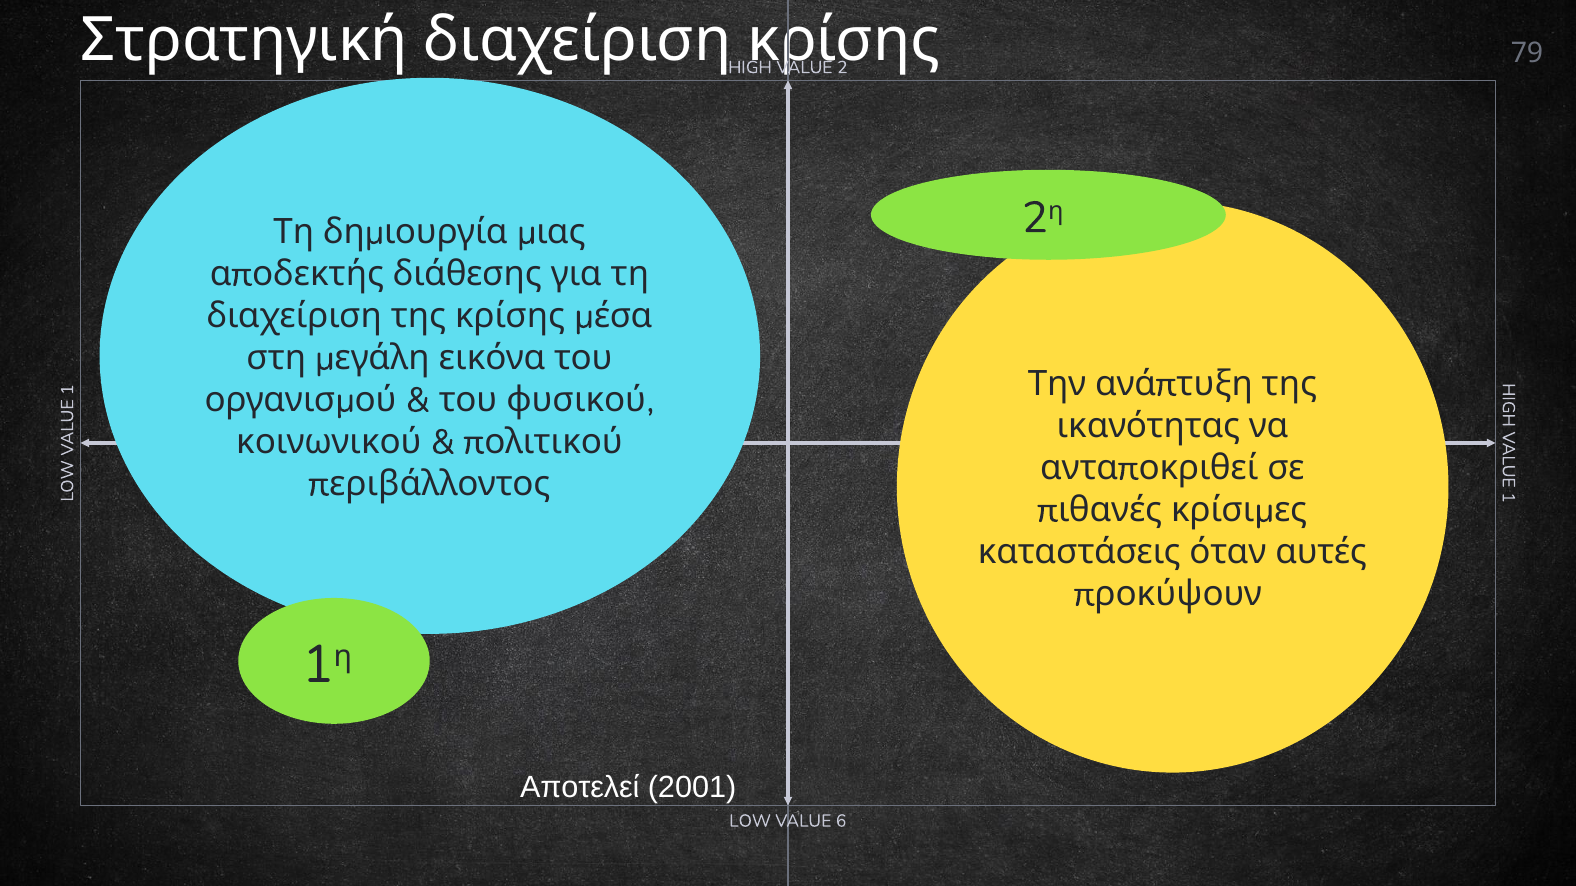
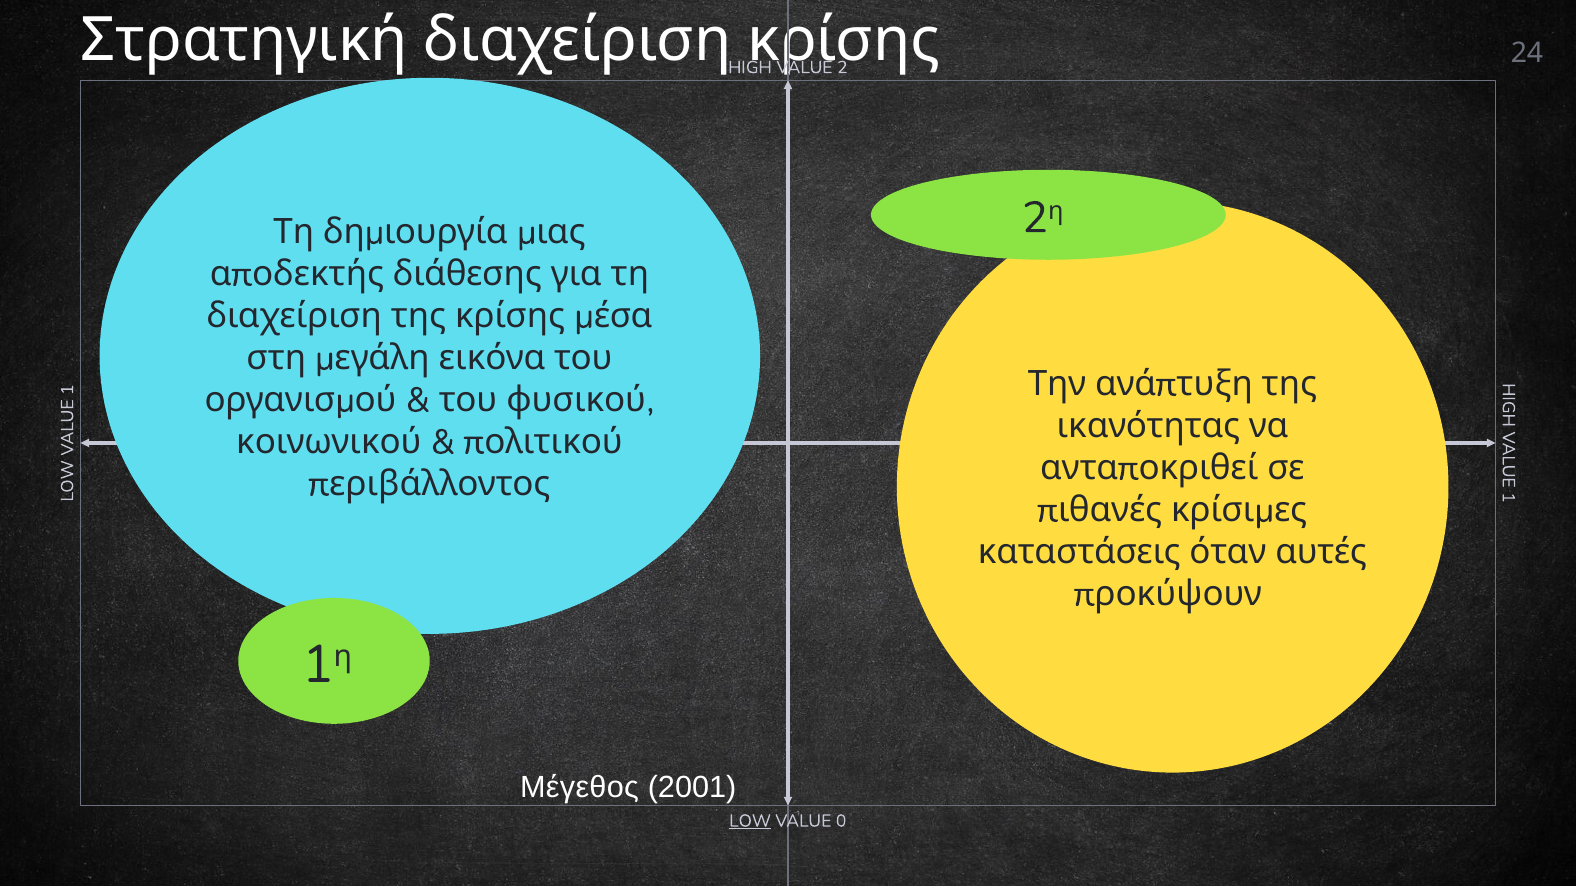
79: 79 -> 24 (1527, 53)
Αποτελεί: Αποτελεί -> Μέγεθος (580, 788)
LOW underline: none -> present (750, 821)
6: 6 -> 0 (841, 821)
